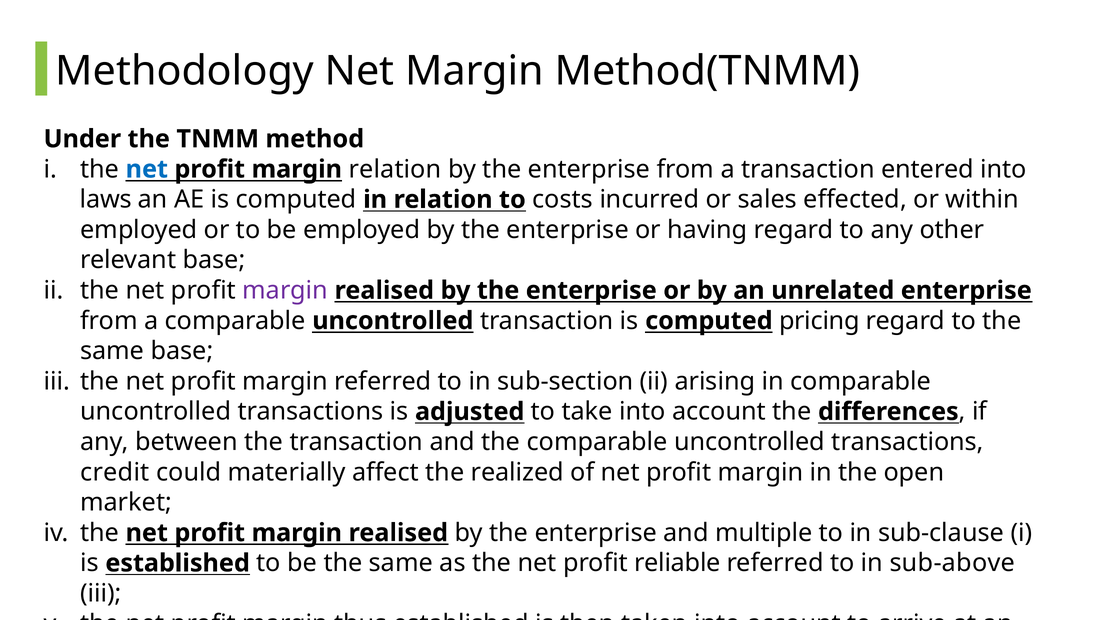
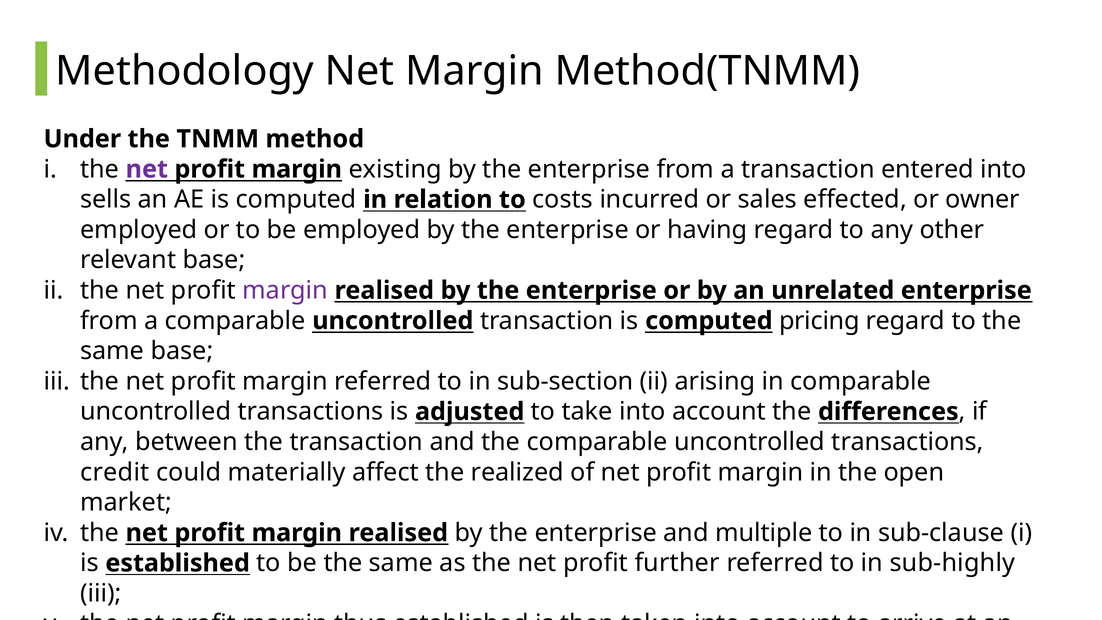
net colour: blue -> purple (147, 169)
margin relation: relation -> existing (395, 169)
laws: laws -> sells (106, 199)
within: within -> owner (982, 199)
reliable: reliable -> further (677, 563)
sub-above: sub-above -> sub-highly (952, 563)
